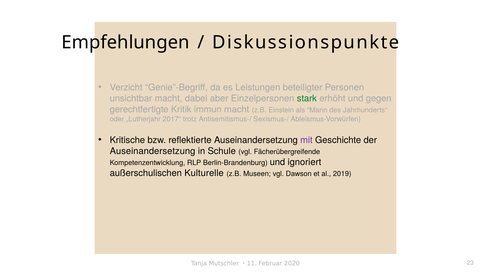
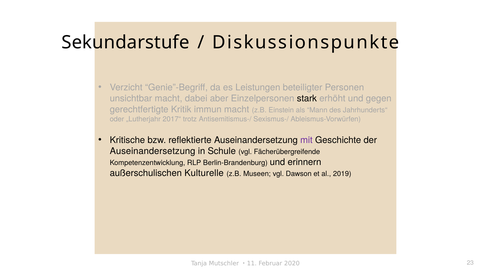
Empfehlungen: Empfehlungen -> Sekundarstufe (125, 42)
stark colour: green -> black (307, 98)
ignoriert: ignoriert -> erinnern (304, 162)
